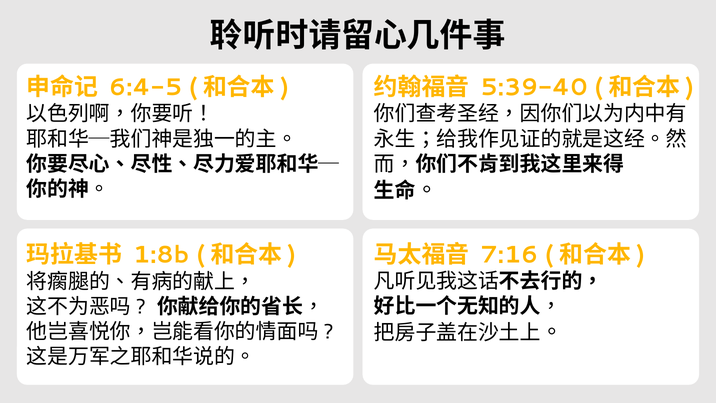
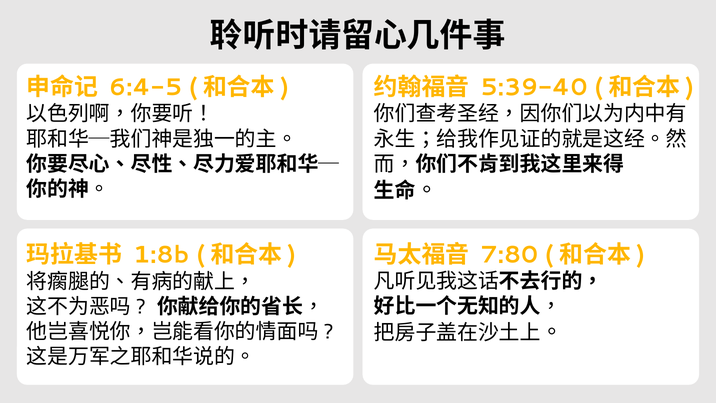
7:16: 7:16 -> 7:80 (509, 254)
